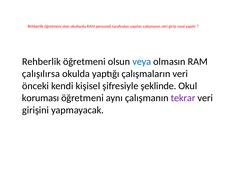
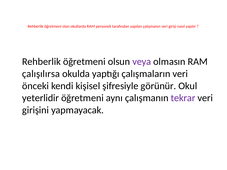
veya colour: blue -> purple (142, 62)
şeklinde: şeklinde -> görünür (158, 86)
koruması: koruması -> yeterlidir (41, 98)
